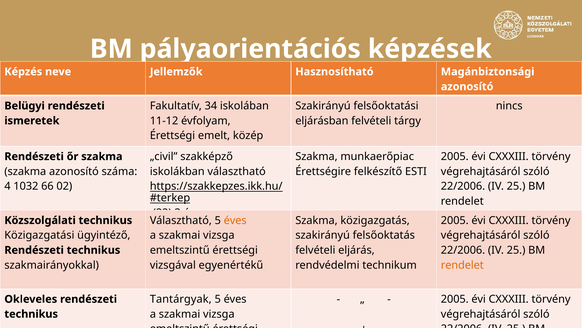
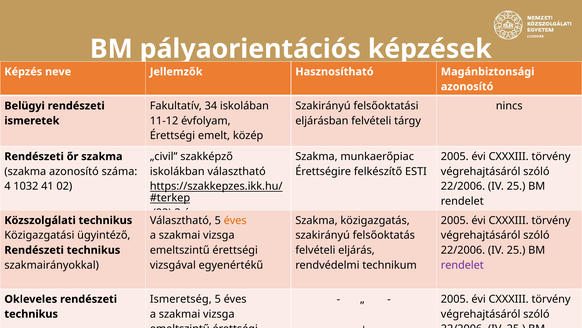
66: 66 -> 41 (47, 186)
rendelet colour: orange -> purple (462, 265)
Tantárgyak: Tantárgyak -> Ismeretség (181, 299)
